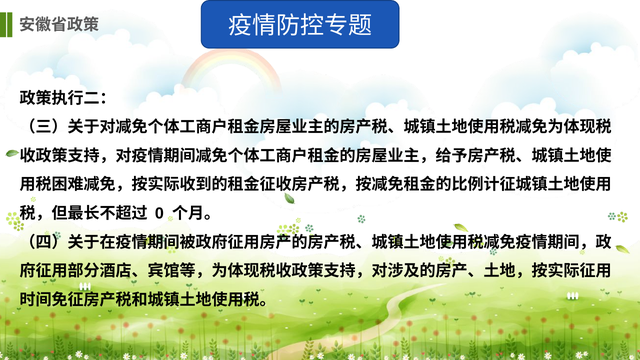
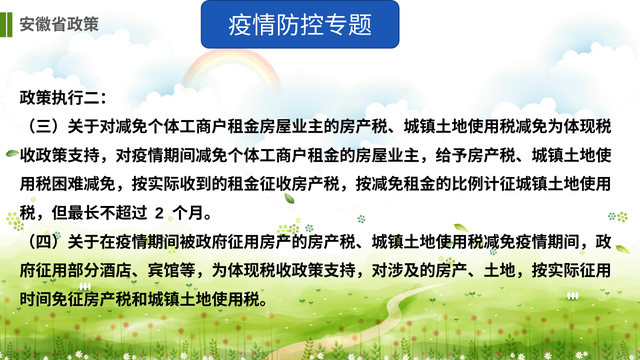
0: 0 -> 2 (159, 213)
